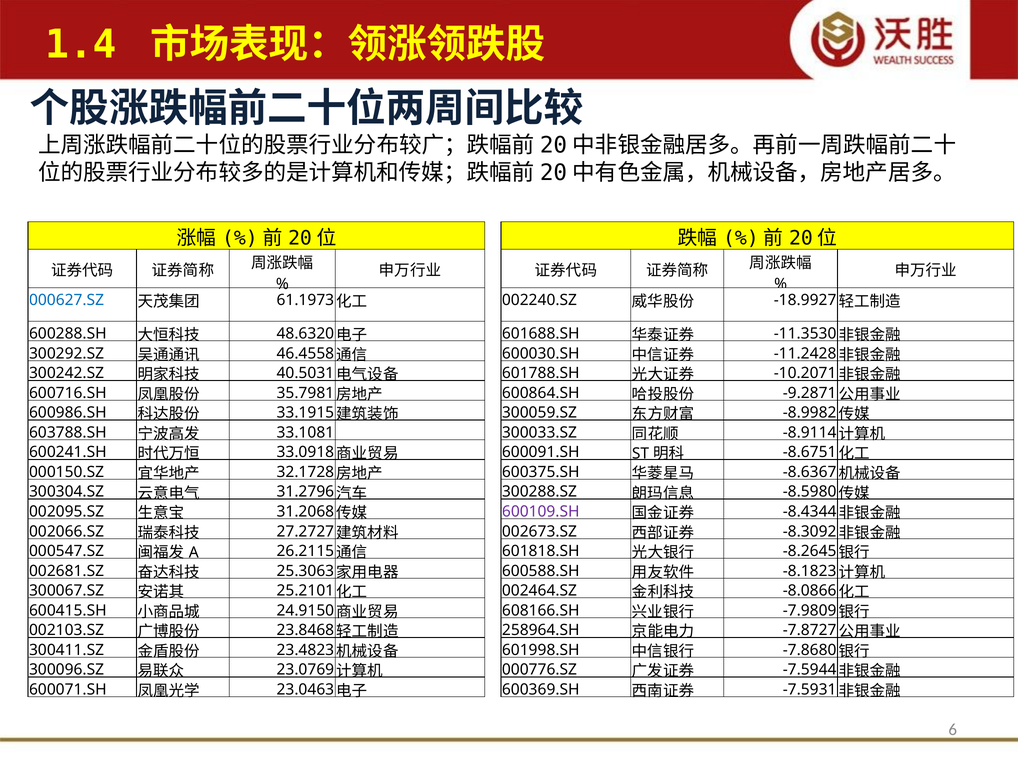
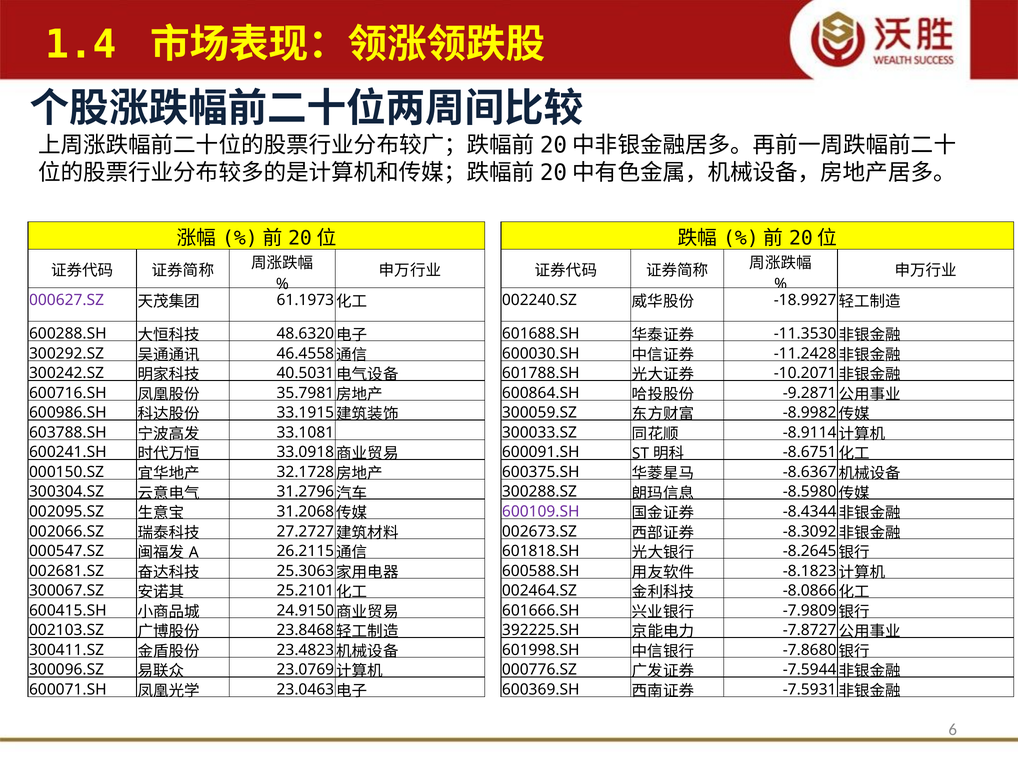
000627.SZ colour: blue -> purple (67, 300)
608166.SH: 608166.SH -> 601666.SH (541, 610)
258964.SH: 258964.SH -> 392225.SH (541, 630)
